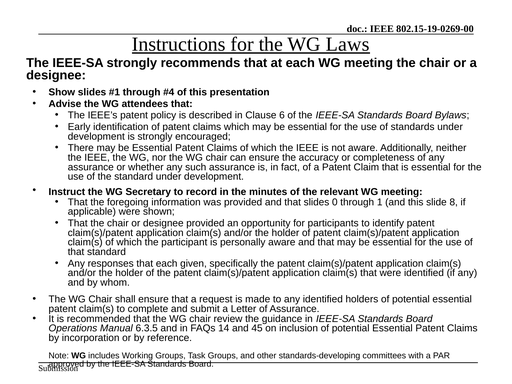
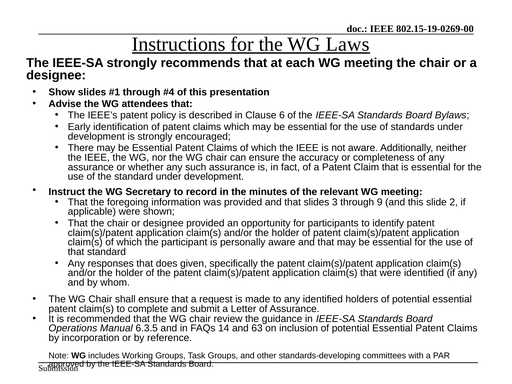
0: 0 -> 3 (335, 202)
1: 1 -> 9 (380, 202)
8: 8 -> 2 (454, 202)
that each: each -> does (167, 263)
45: 45 -> 63 (257, 328)
